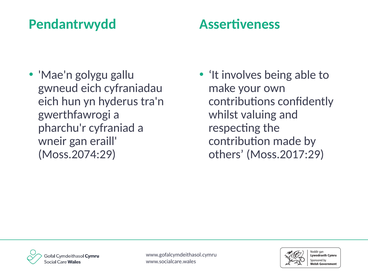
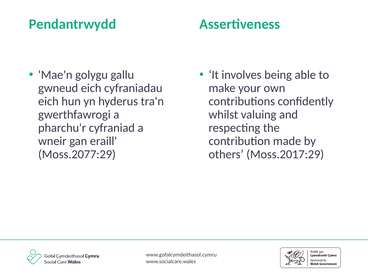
Moss.2074:29: Moss.2074:29 -> Moss.2077:29 (77, 154)
